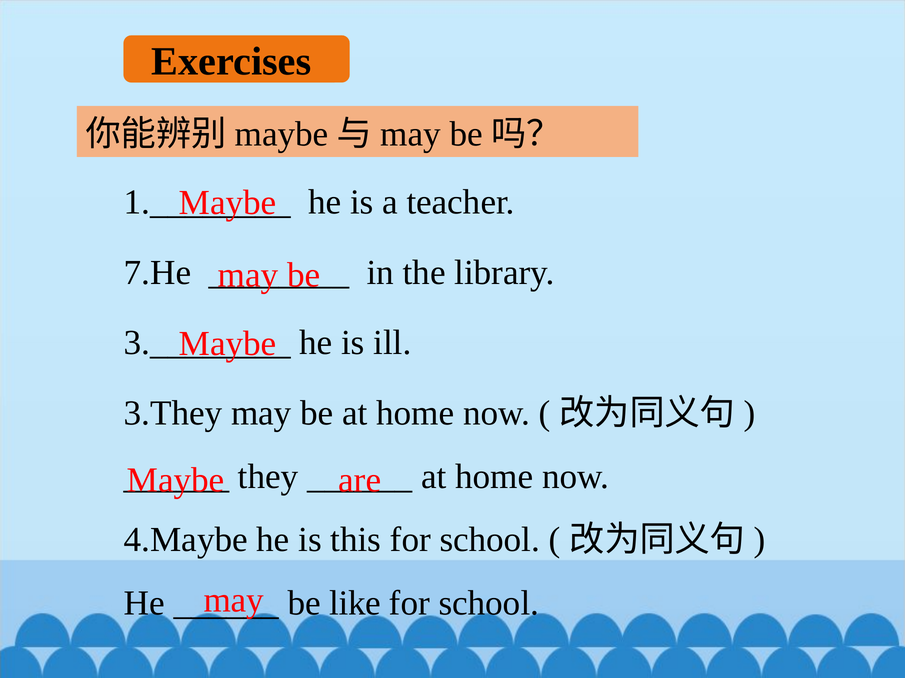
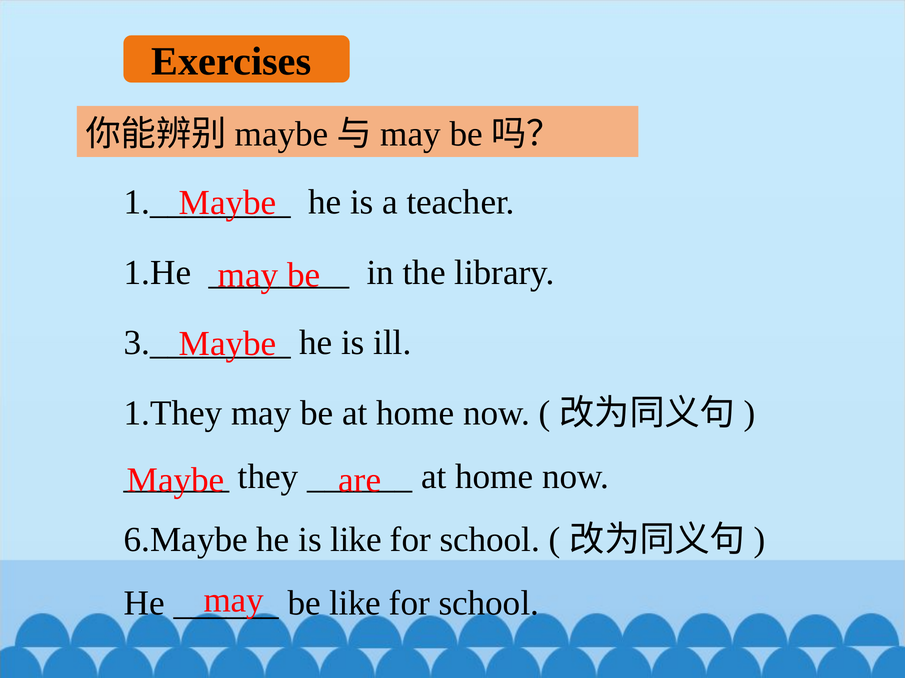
7.He: 7.He -> 1.He (158, 273)
3.They: 3.They -> 1.They (173, 414)
4.Maybe: 4.Maybe -> 6.Maybe (186, 540)
is this: this -> like (356, 540)
